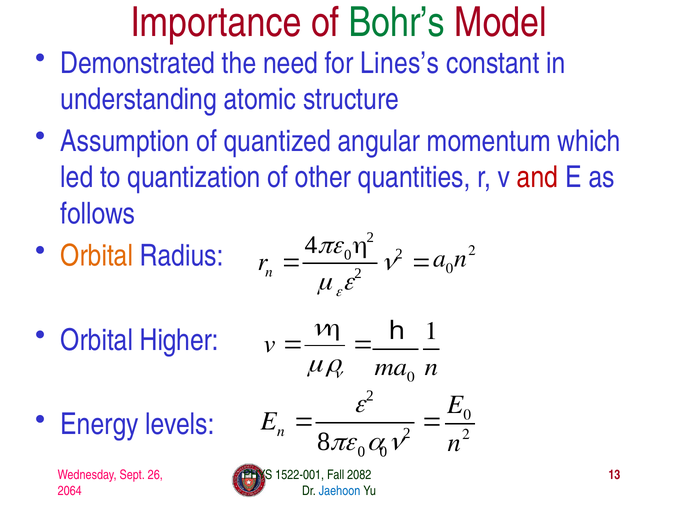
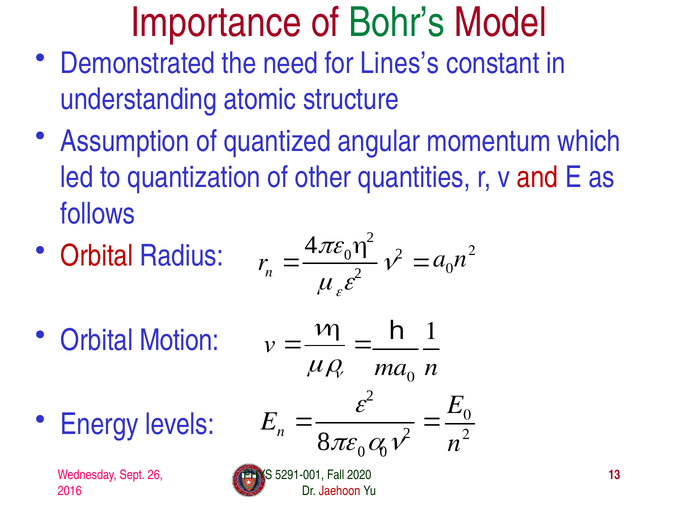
Orbital colour: orange -> red (97, 256)
Higher: Higher -> Motion (179, 340)
1522-001: 1522-001 -> 5291-001 (300, 476)
2082: 2082 -> 2020 (359, 476)
2064: 2064 -> 2016 (70, 491)
Jaehoon colour: blue -> red (340, 491)
